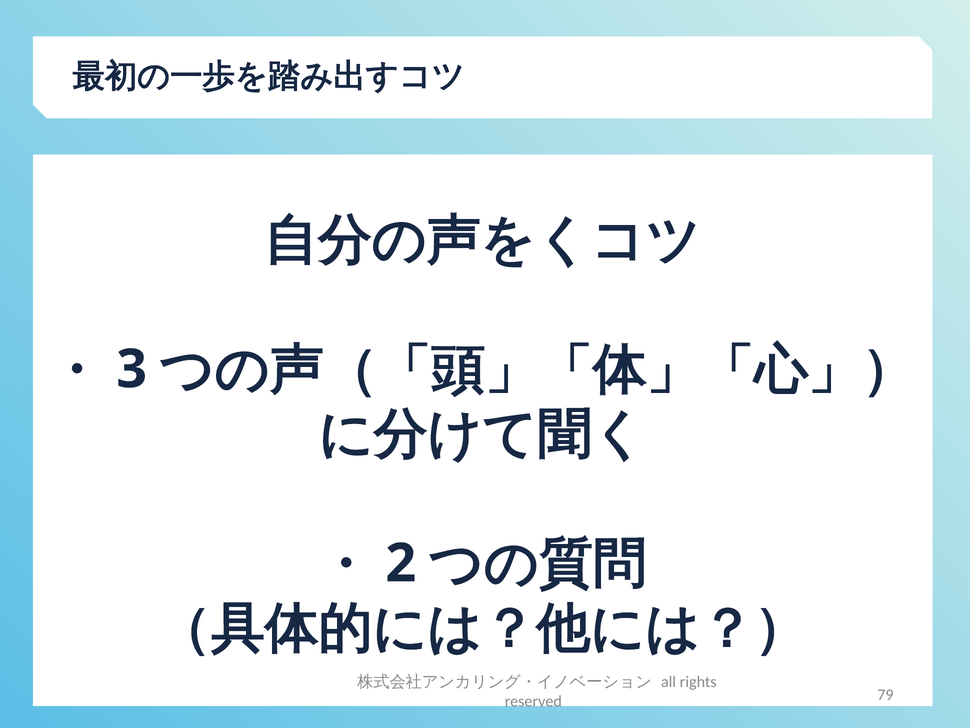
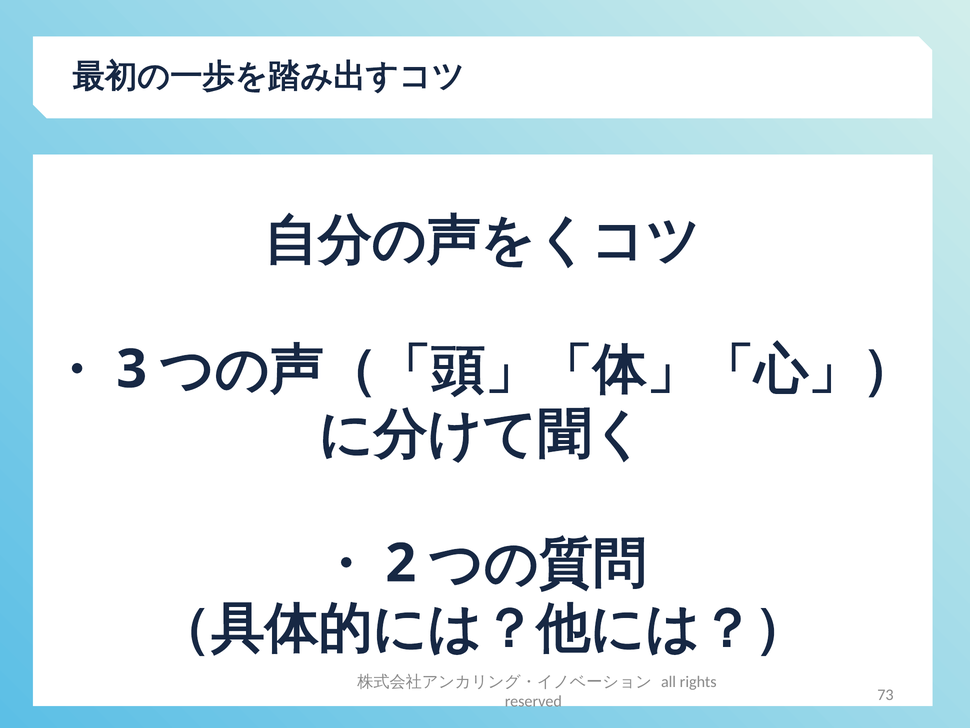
79: 79 -> 73 (885, 695)
